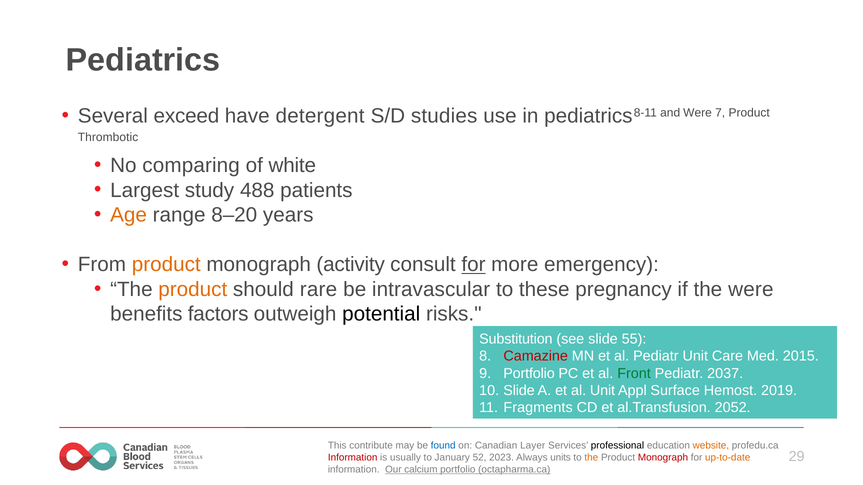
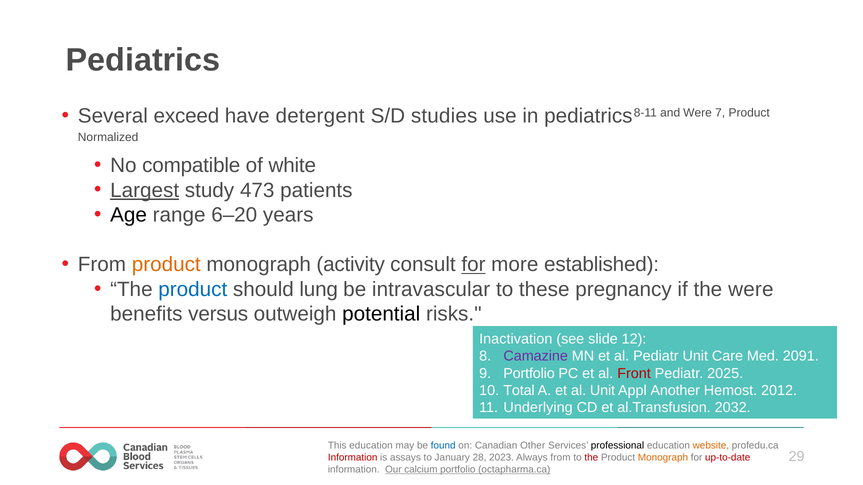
Thrombotic: Thrombotic -> Normalized (108, 138)
comparing: comparing -> compatible (191, 166)
Largest underline: none -> present (145, 190)
488: 488 -> 473 (257, 190)
Age colour: orange -> black (129, 215)
8–20: 8–20 -> 6–20 (234, 215)
emergency: emergency -> established (602, 265)
product colour: orange -> blue (193, 290)
rare: rare -> lung (319, 290)
factors: factors -> versus (218, 314)
Substitution: Substitution -> Inactivation (516, 339)
55: 55 -> 12 (634, 339)
Camazine colour: red -> purple (536, 356)
2015: 2015 -> 2091 (801, 356)
Front colour: green -> red (634, 374)
2037: 2037 -> 2025 (725, 374)
Slide: Slide -> Total (519, 391)
Surface: Surface -> Another (675, 391)
2019: 2019 -> 2012 (779, 391)
Fragments: Fragments -> Underlying (538, 408)
2052: 2052 -> 2032 (733, 408)
This contribute: contribute -> education (371, 446)
Layer: Layer -> Other (533, 446)
usually: usually -> assays (405, 458)
52: 52 -> 28 (480, 458)
Always units: units -> from (560, 458)
the colour: orange -> red (591, 458)
Monograph colour: red -> orange (663, 458)
up-to-date colour: orange -> red (728, 458)
